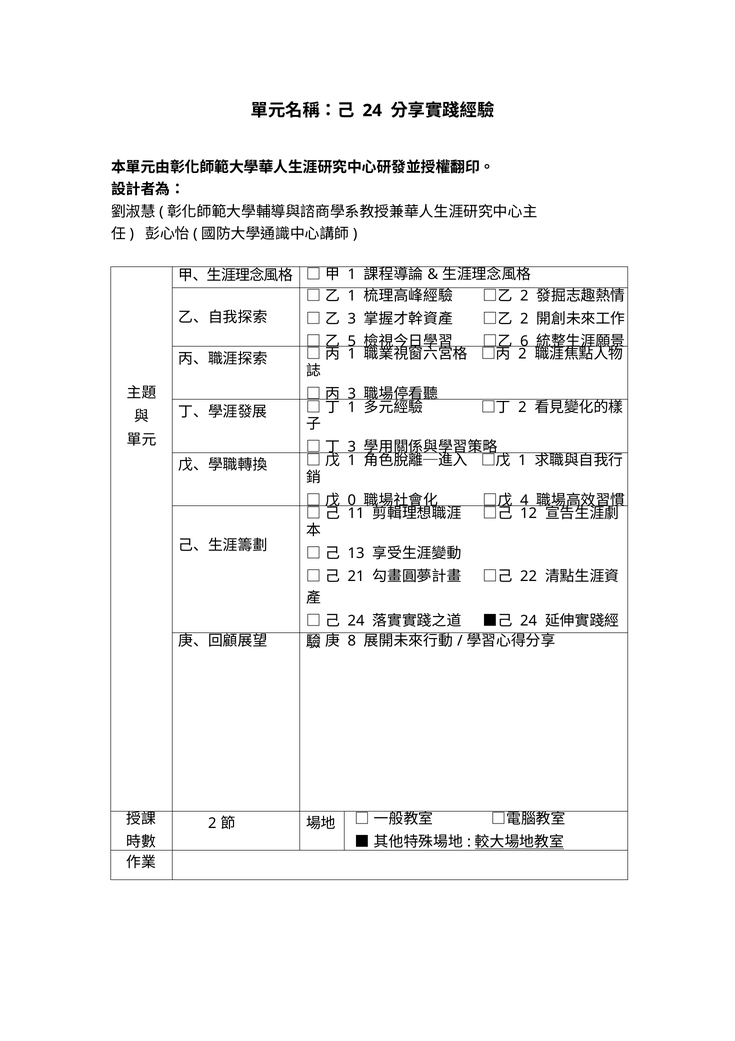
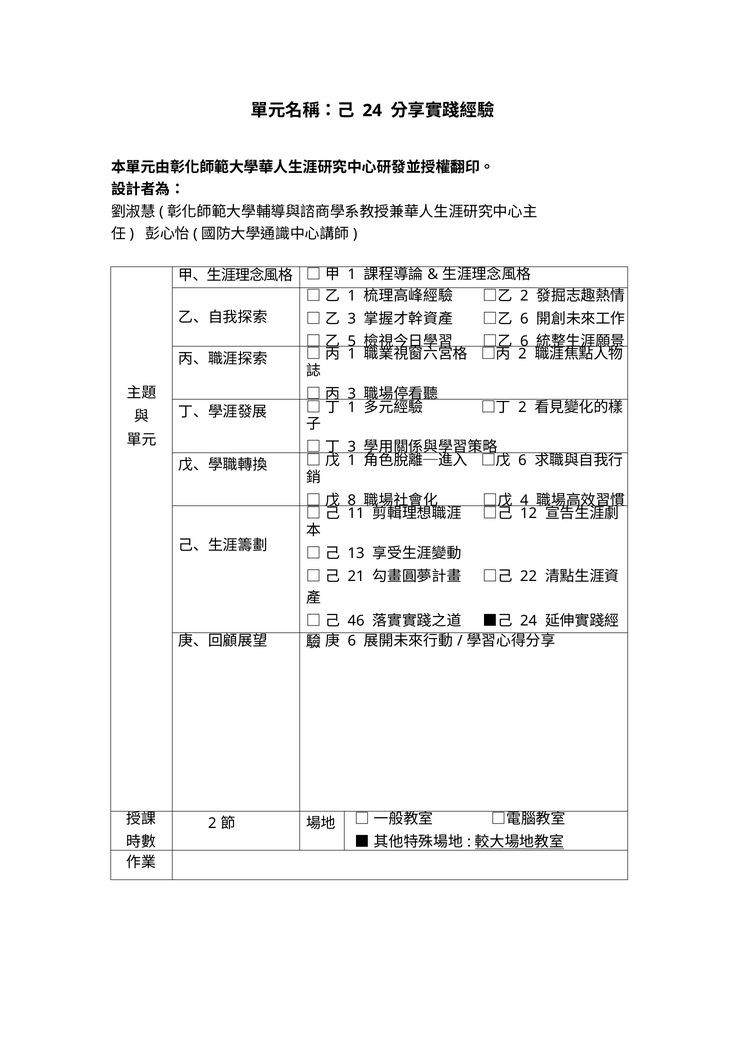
2: 2 -> 6 (524, 319)
1: 1 -> 6 (522, 460)
0: 0 -> 8 (352, 500)
24: 24 -> 46 (356, 621)
8: 8 -> 6 (352, 641)
